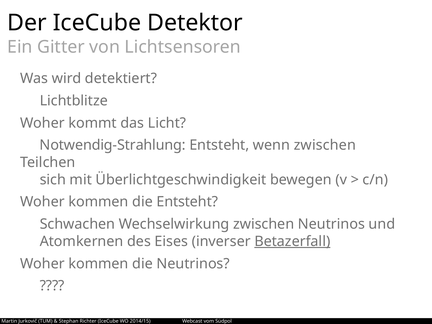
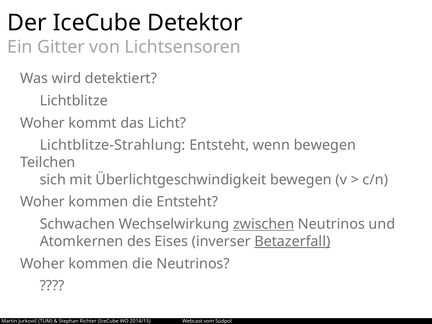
Notwendig-Strahlung: Notwendig-Strahlung -> Lichtblitze-Strahlung (113, 145)
wenn zwischen: zwischen -> bewegen (325, 145)
zwischen underline: none -> present (264, 224)
